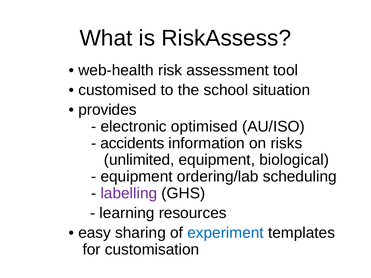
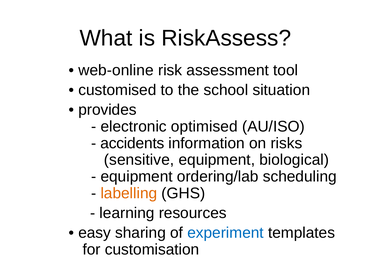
web-health: web-health -> web-online (116, 70)
unlimited: unlimited -> sensitive (139, 160)
labelling colour: purple -> orange (129, 193)
